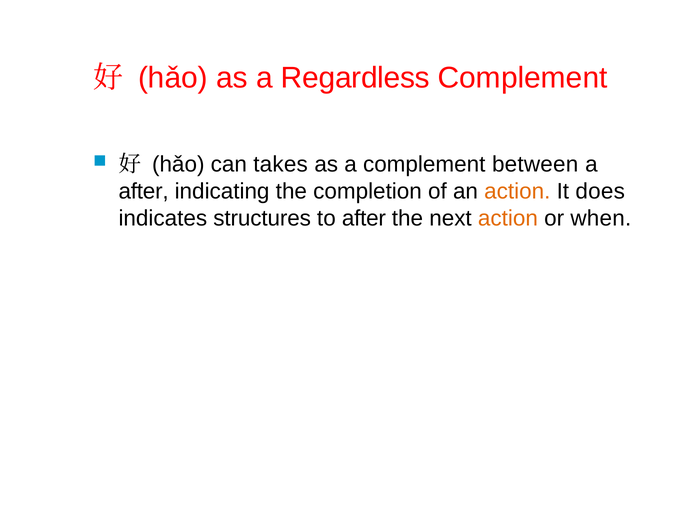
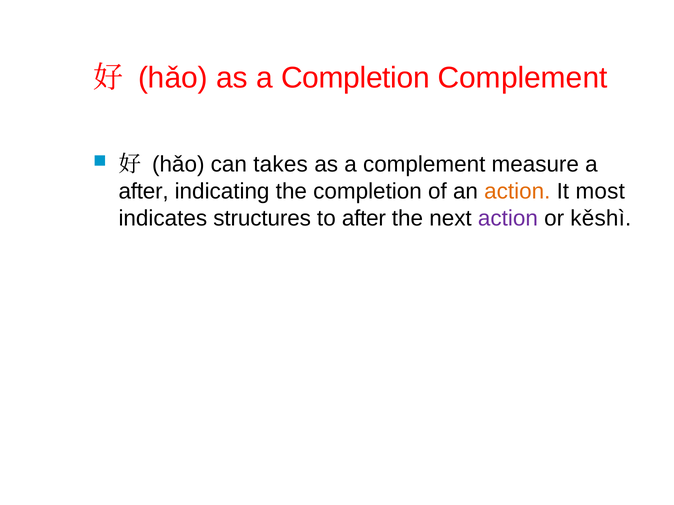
a Regardless: Regardless -> Completion (355, 78)
between: between -> measure (535, 164)
does: does -> most (600, 191)
action colour: orange -> purple (508, 218)
when: when -> kěshì (601, 218)
